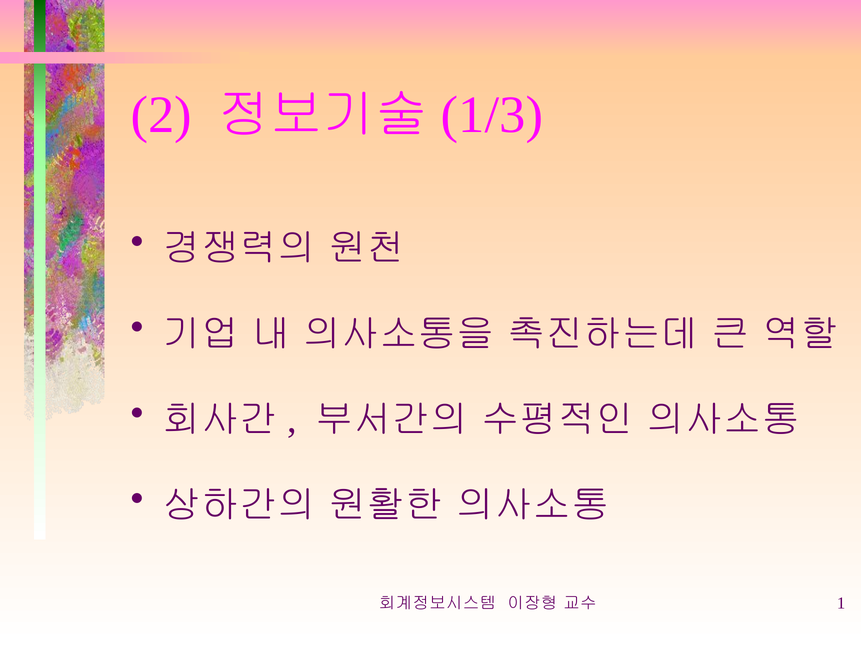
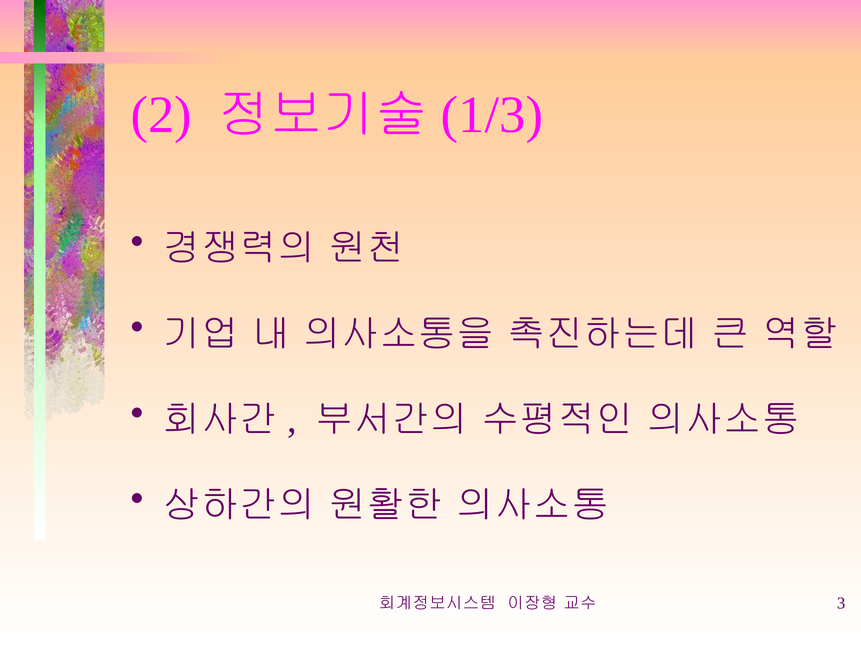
1: 1 -> 3 (841, 604)
